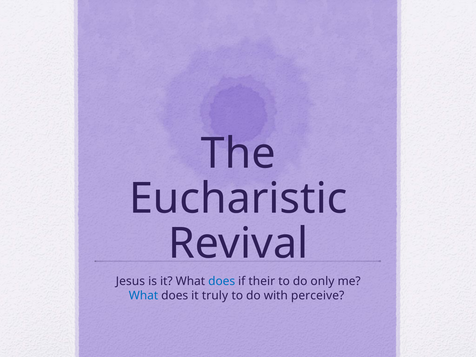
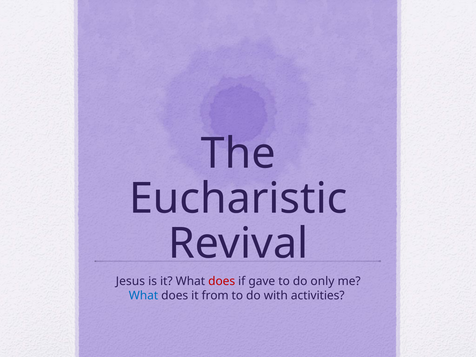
does colour: blue -> red (222, 281)
their: their -> gave (262, 281)
truly: truly -> from (215, 296)
perceive: perceive -> activities (318, 296)
